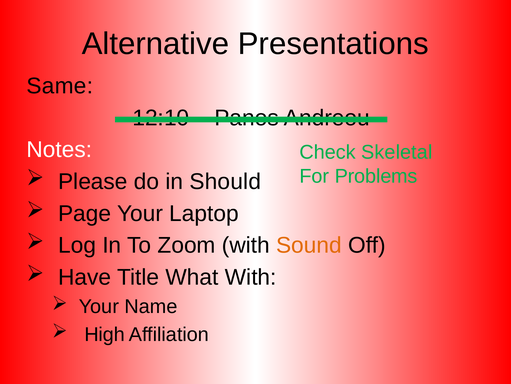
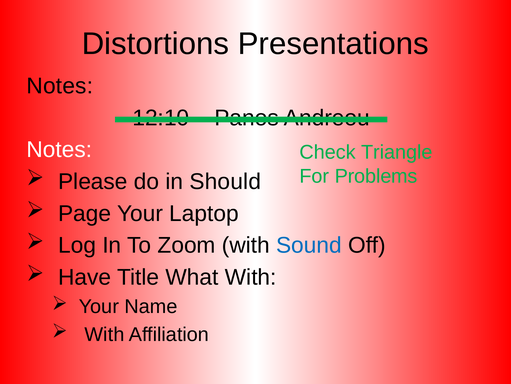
Alternative: Alternative -> Distortions (155, 44)
Same: Same -> Notes (60, 86)
Skeletal: Skeletal -> Triangle (397, 152)
Sound colour: orange -> blue (309, 245)
High: High -> With (104, 334)
